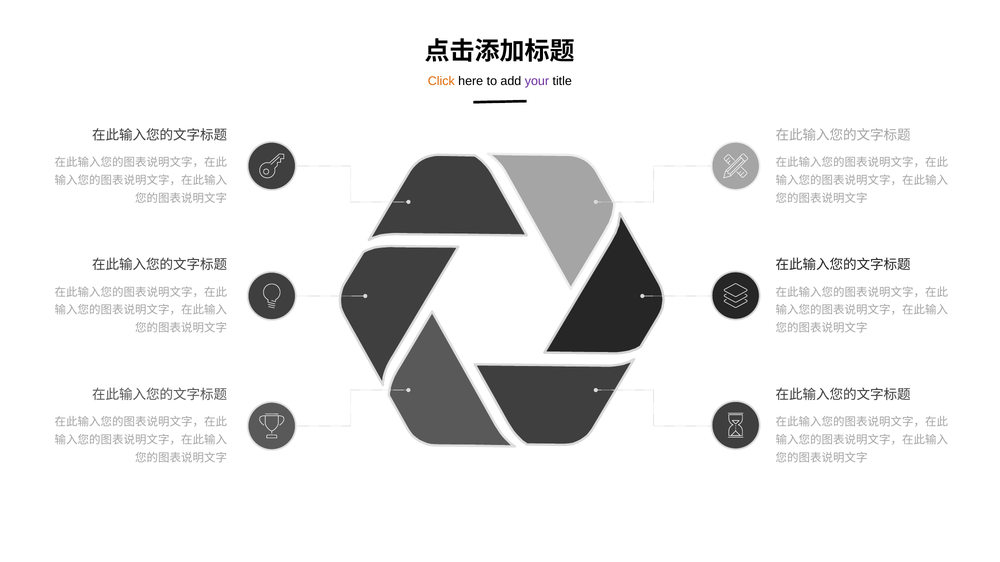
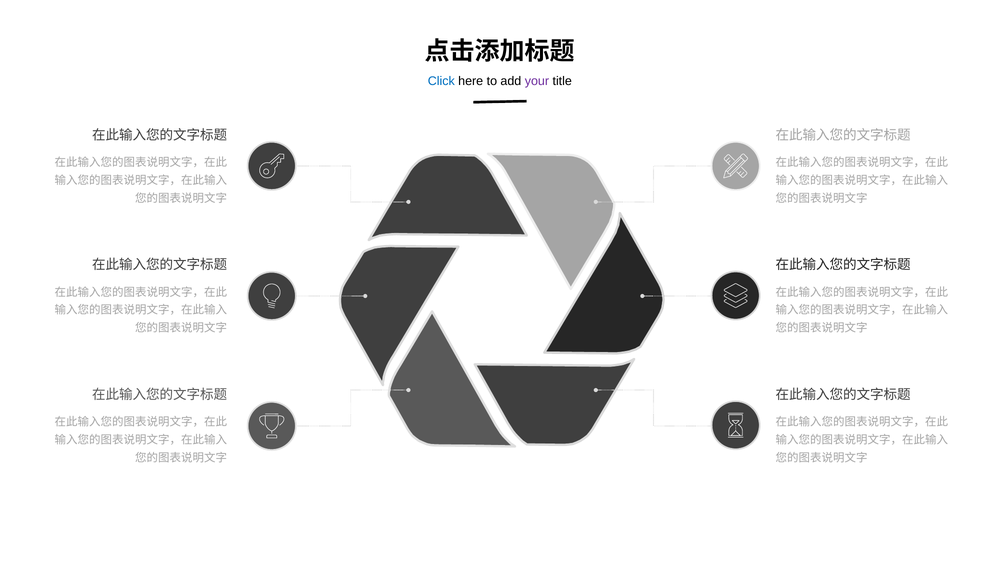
Click colour: orange -> blue (441, 81)
